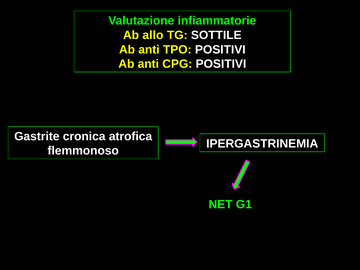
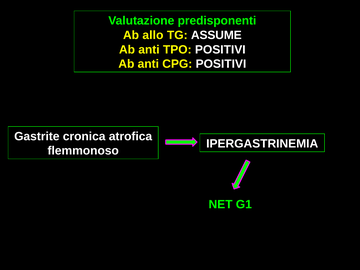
infiammatorie: infiammatorie -> predisponenti (217, 21)
SOTTILE: SOTTILE -> ASSUME (216, 35)
